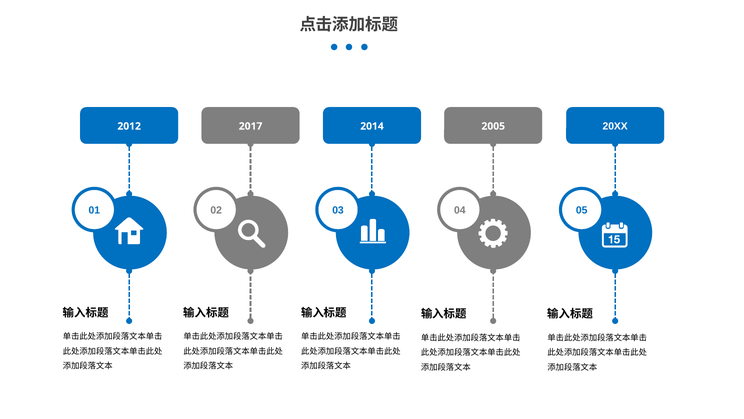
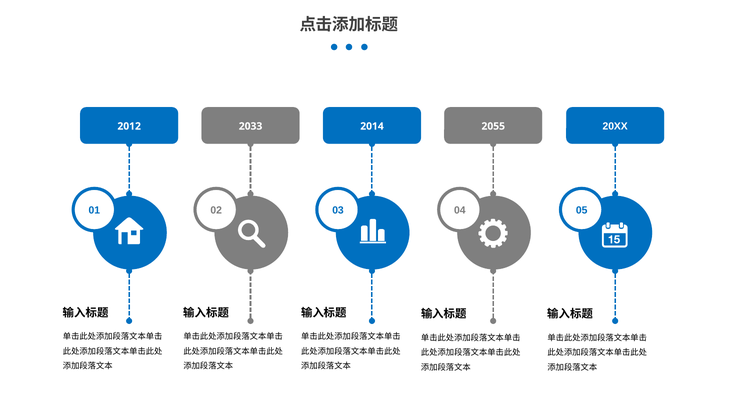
2017: 2017 -> 2033 (251, 126)
2005: 2005 -> 2055 (493, 126)
